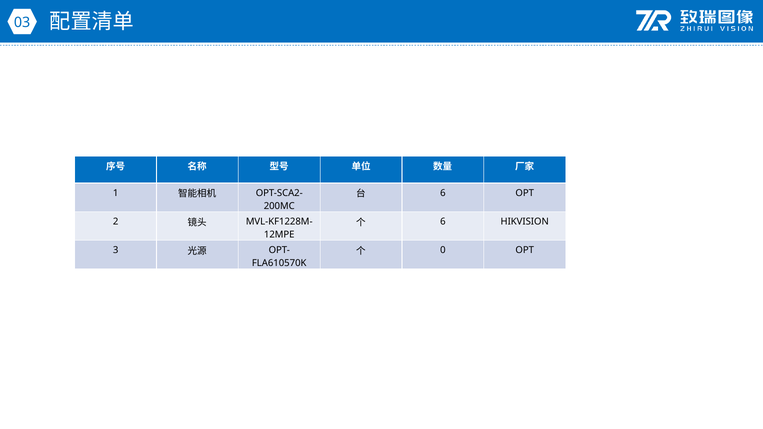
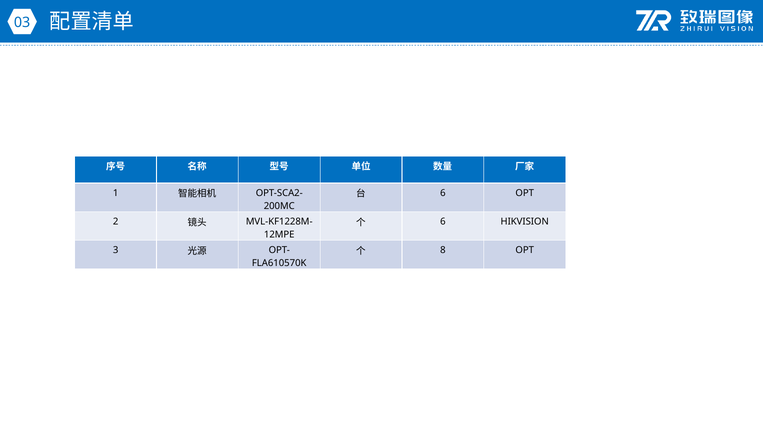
0: 0 -> 8 (443, 250)
